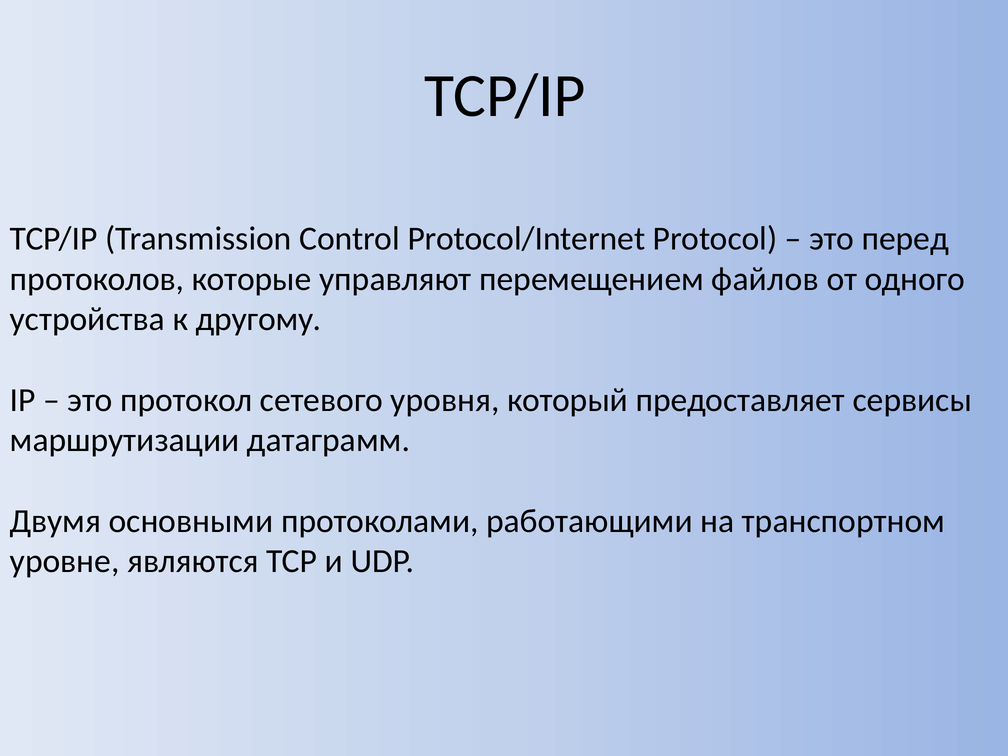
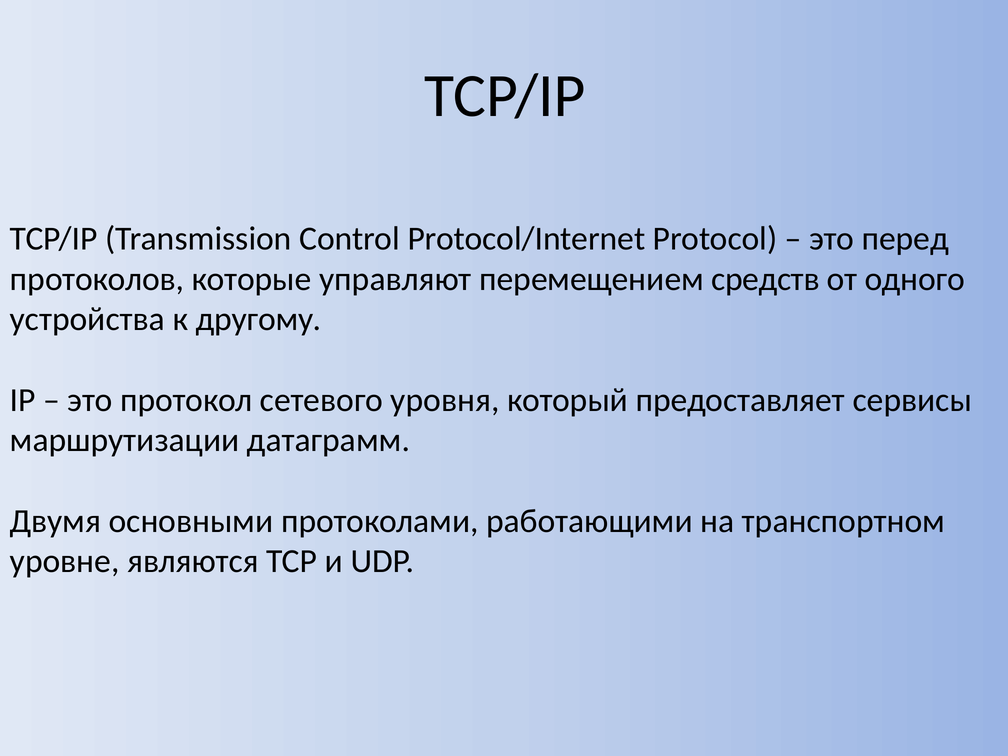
файлов: файлов -> средств (765, 279)
